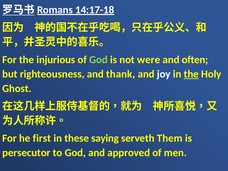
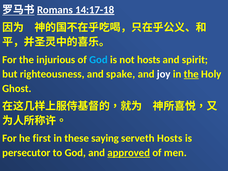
God colour: light green -> light blue (98, 60)
not were: were -> hosts (149, 60)
often: often -> spirit (195, 60)
thank: thank -> spake (121, 74)
serveth Them: Them -> Hosts (170, 138)
approved underline: none -> present (129, 153)
